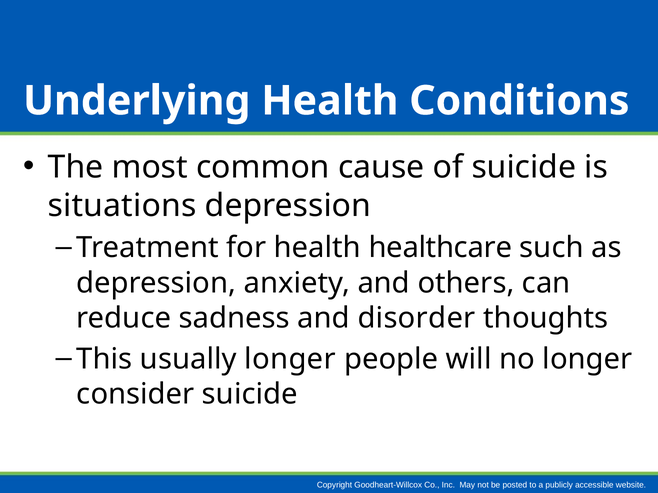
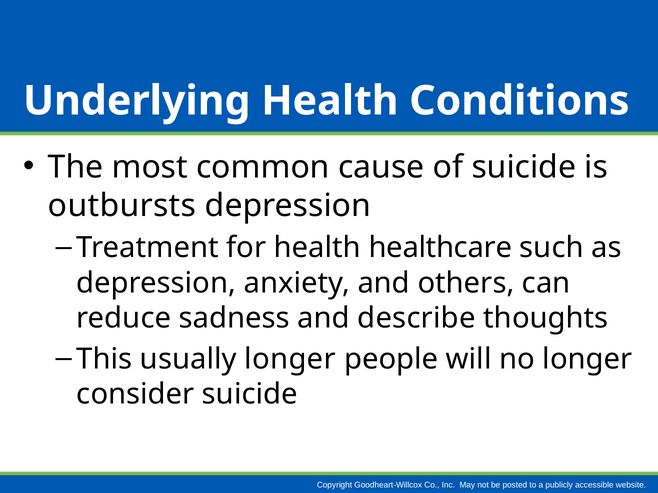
situations: situations -> outbursts (122, 206)
disorder: disorder -> describe (417, 318)
